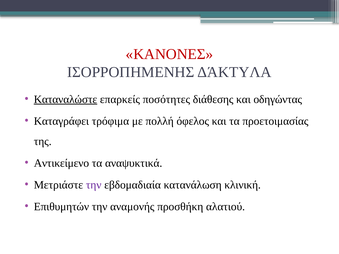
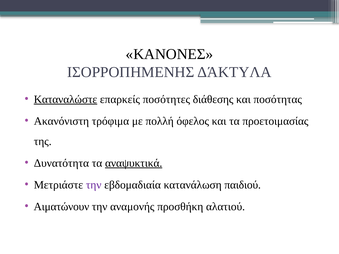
ΚΑΝΟΝΕΣ colour: red -> black (169, 54)
οδηγώντας: οδηγώντας -> ποσότητας (278, 99)
Καταγράφει: Καταγράφει -> Ακανόνιστη (61, 121)
Αντικείμενο: Αντικείμενο -> Δυνατότητα (61, 163)
αναψυκτικά underline: none -> present (134, 163)
κλινική: κλινική -> παιδιού (243, 185)
Επιθυμητών: Επιθυμητών -> Αιματώνουν (61, 207)
